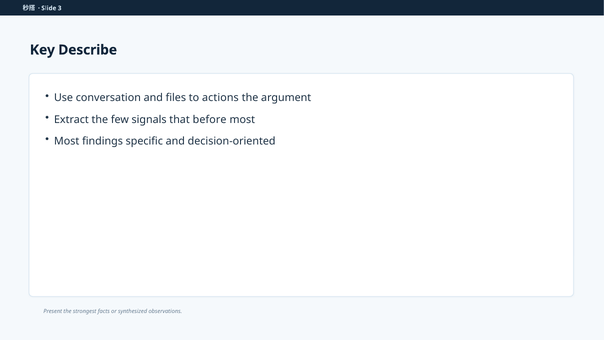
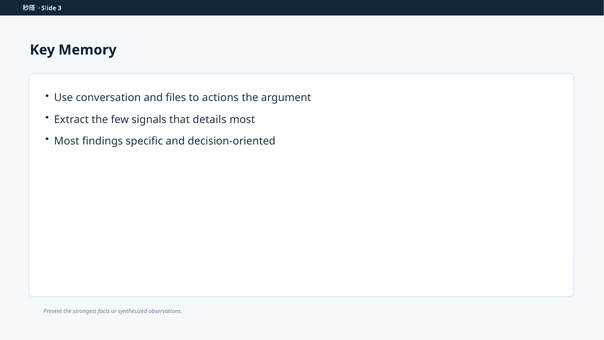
Describe: Describe -> Memory (88, 50)
before: before -> details (210, 119)
